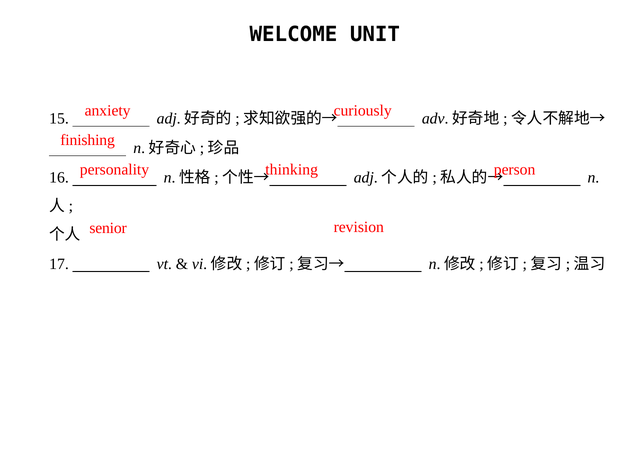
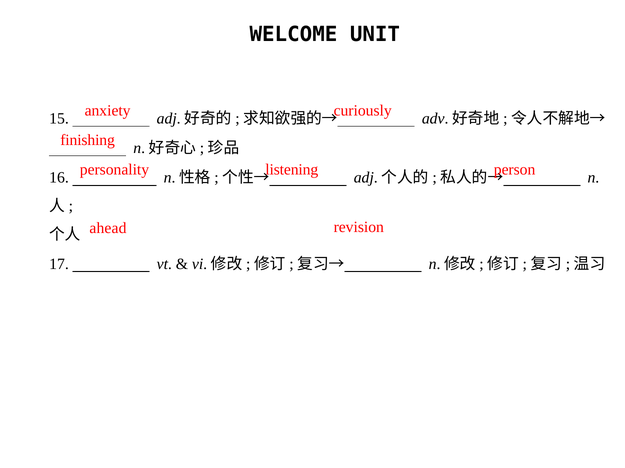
thinking: thinking -> listening (292, 169)
senior: senior -> ahead (108, 228)
